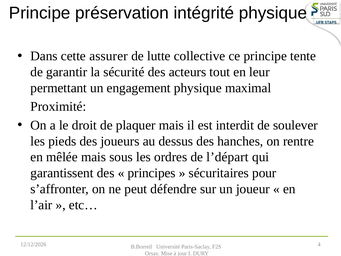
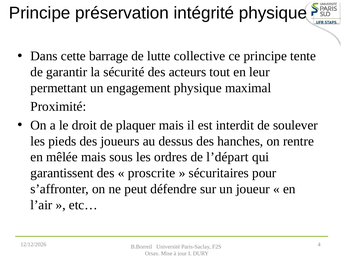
assurer: assurer -> barrage (109, 56)
principes: principes -> proscrite (152, 173)
